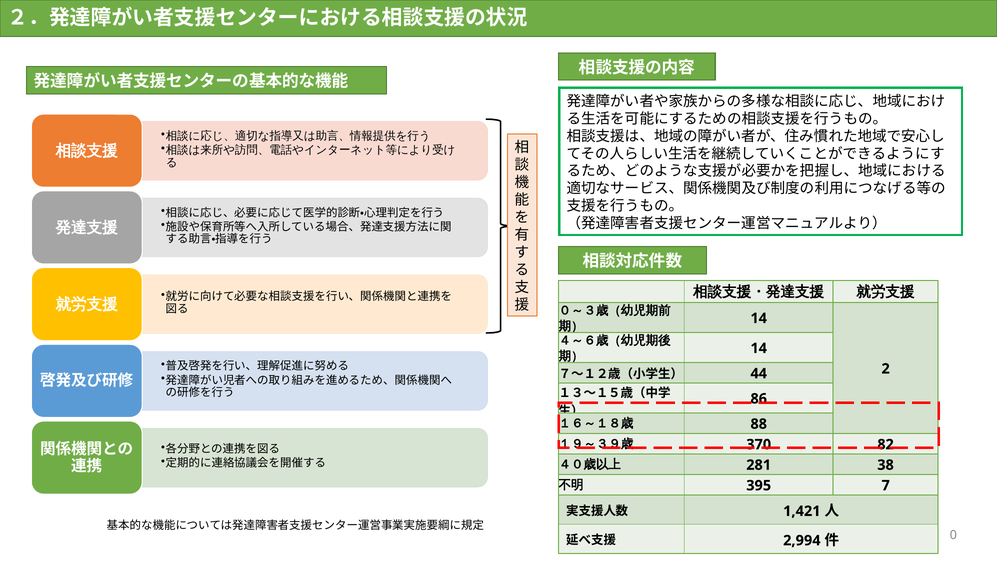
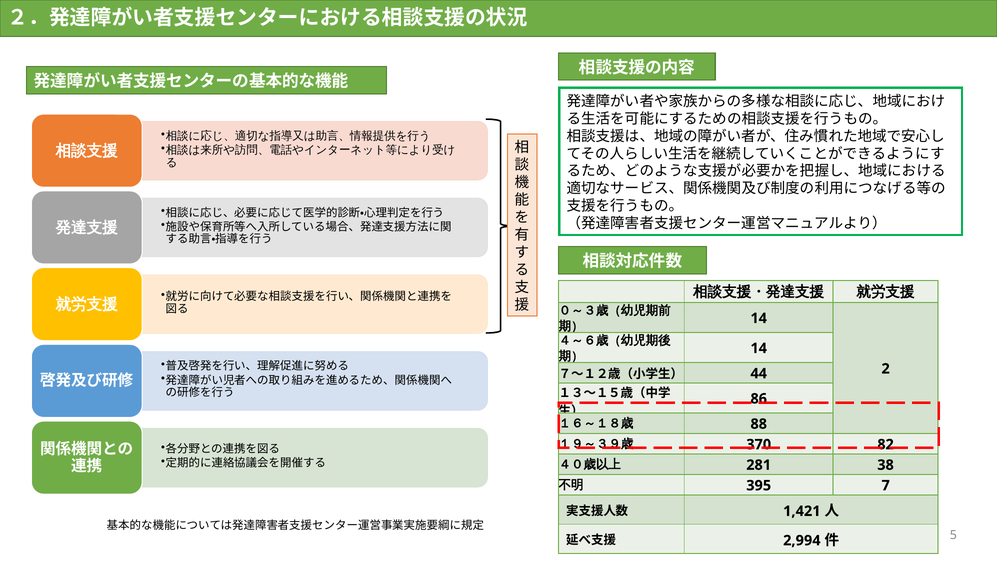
0: 0 -> 5 (953, 535)
